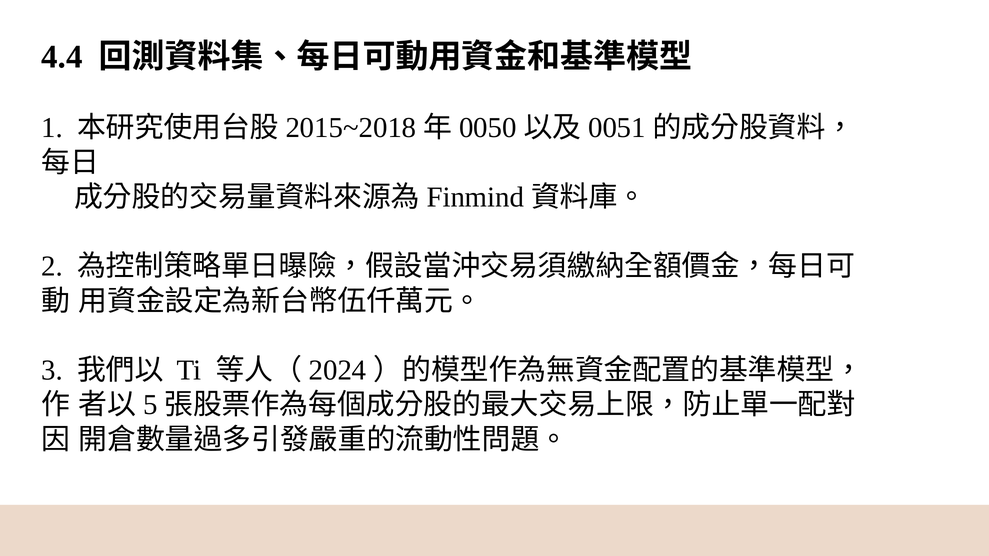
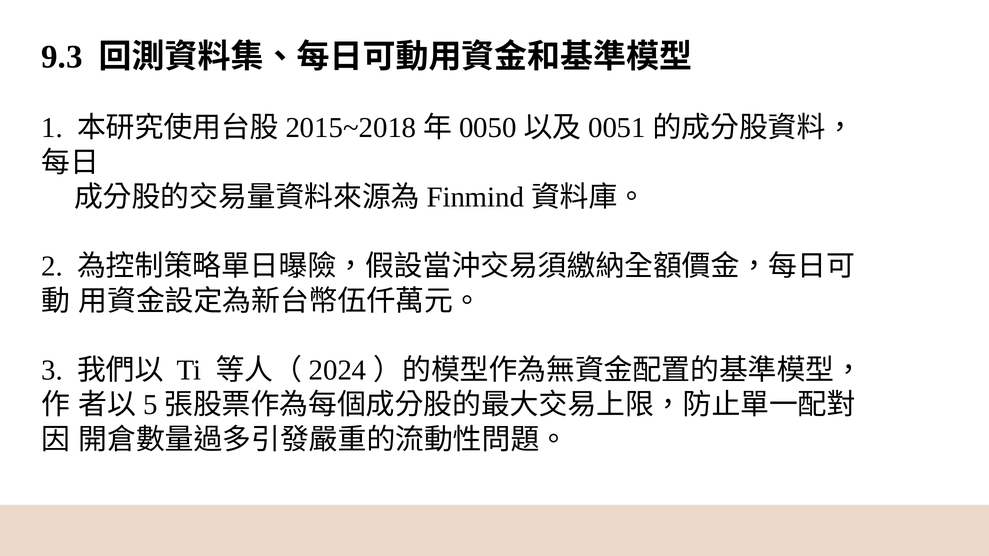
4.4: 4.4 -> 9.3 (62, 57)
